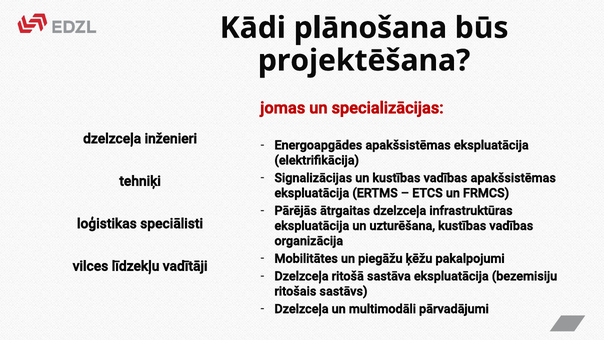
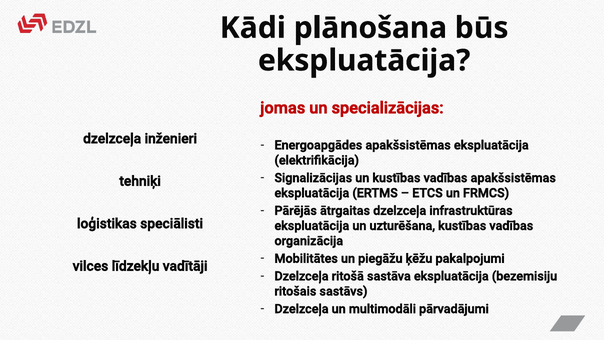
projektēšana: projektēšana -> ekspluatācija (364, 61)
